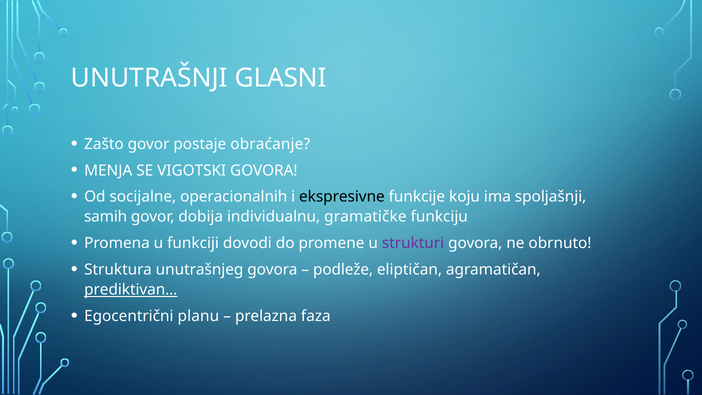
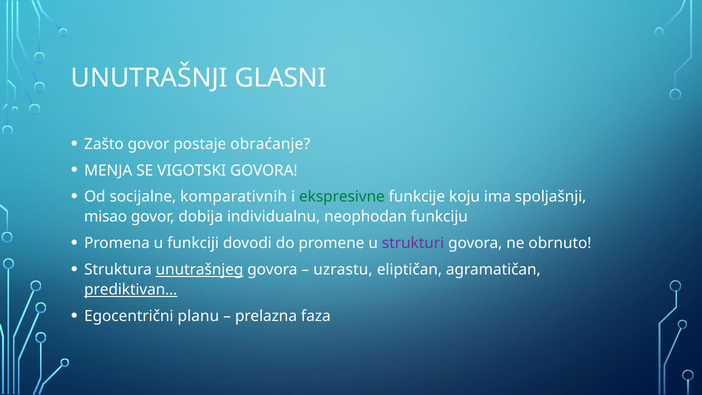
operacionalnih: operacionalnih -> komparativnih (234, 197)
ekspresivne colour: black -> green (342, 197)
samih: samih -> misao (106, 217)
gramatičke: gramatičke -> neophodan (365, 217)
unutrašnjeg underline: none -> present (200, 270)
podleže: podleže -> uzrastu (343, 270)
